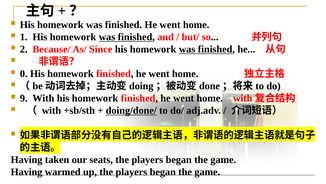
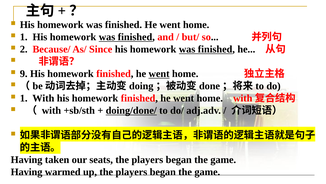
0: 0 -> 9 (24, 74)
went underline: none -> present (159, 74)
9: 9 -> 1 (24, 98)
